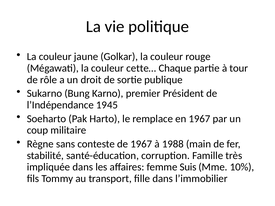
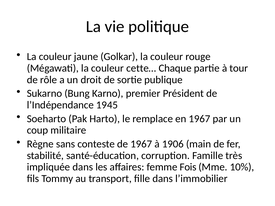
1988: 1988 -> 1906 (173, 144)
Suis: Suis -> Fois (188, 167)
